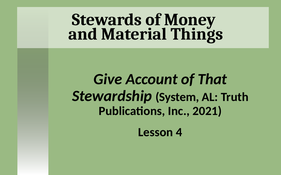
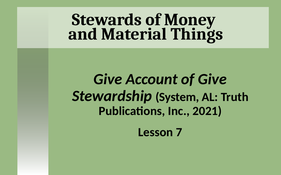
of That: That -> Give (212, 79)
4: 4 -> 7 (179, 133)
